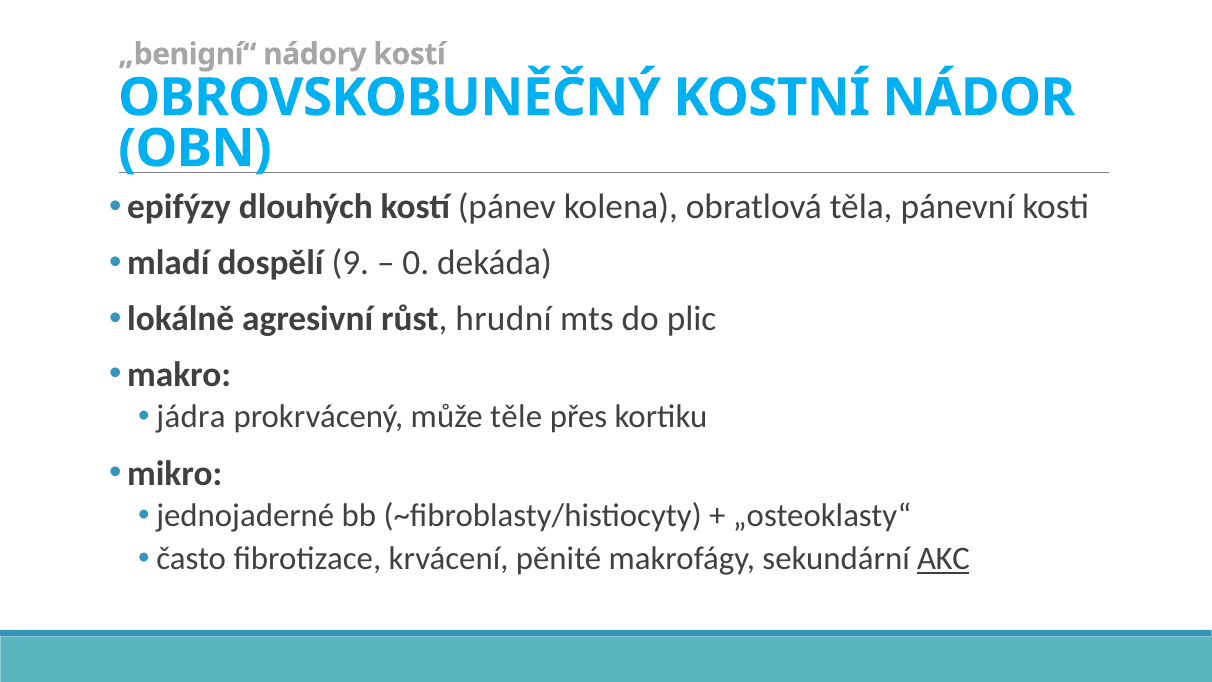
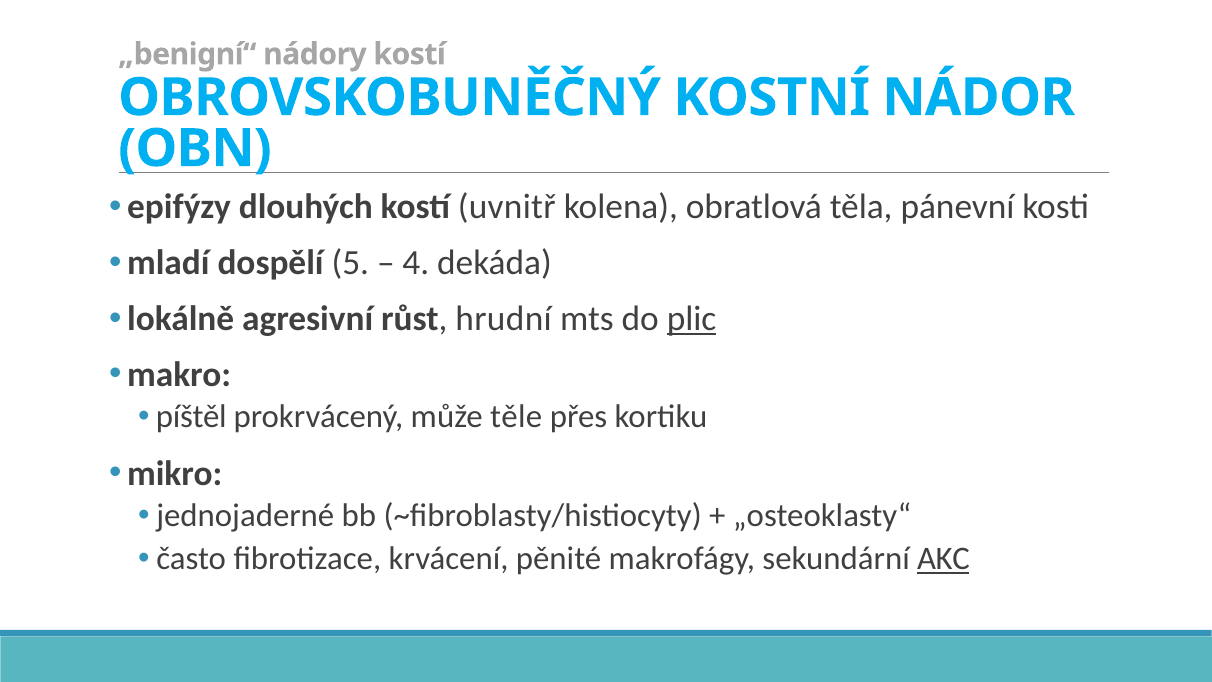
pánev: pánev -> uvnitř (507, 207)
9: 9 -> 5 (350, 263)
0: 0 -> 4 (416, 263)
plic underline: none -> present (692, 319)
jádra: jádra -> píštěl (191, 416)
